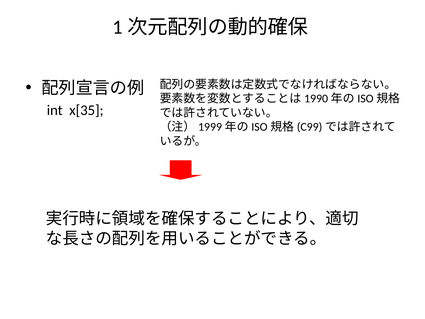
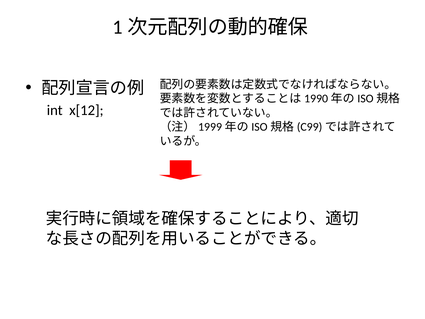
x[35: x[35 -> x[12 (86, 110)
